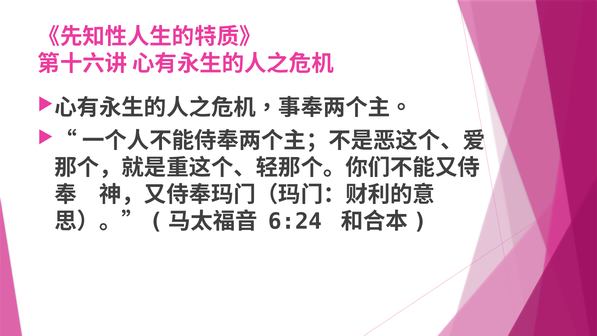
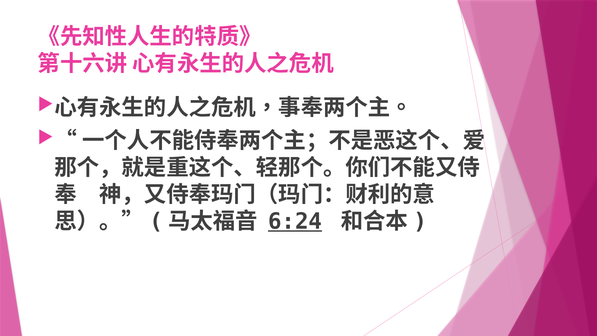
6:24 underline: none -> present (295, 221)
